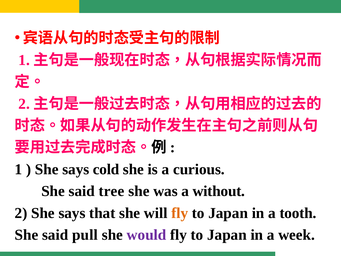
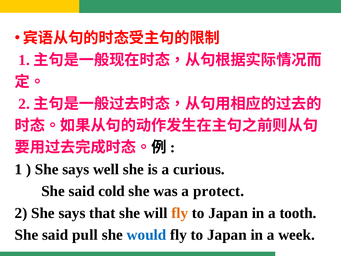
cold: cold -> well (106, 169)
tree: tree -> cold (112, 191)
without: without -> protect (219, 191)
would colour: purple -> blue (147, 235)
